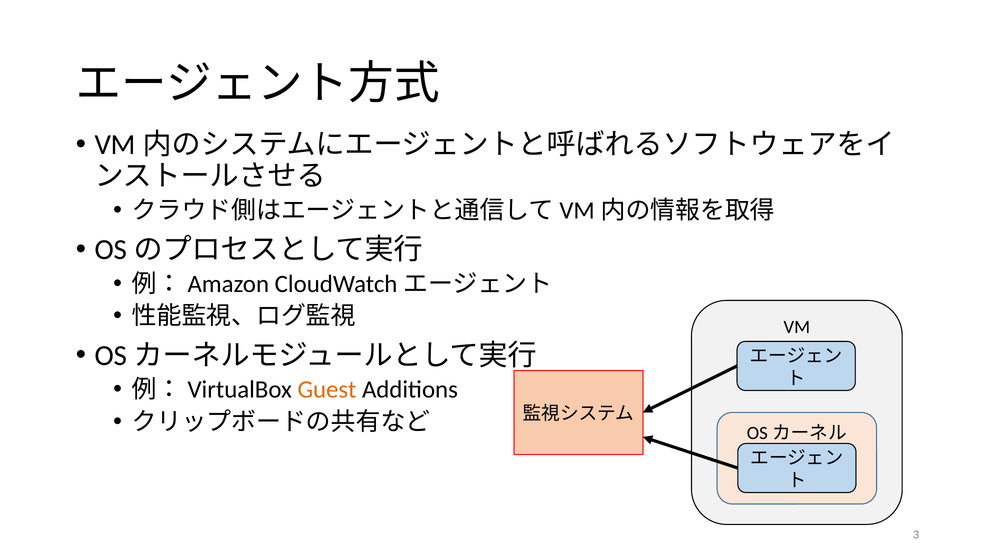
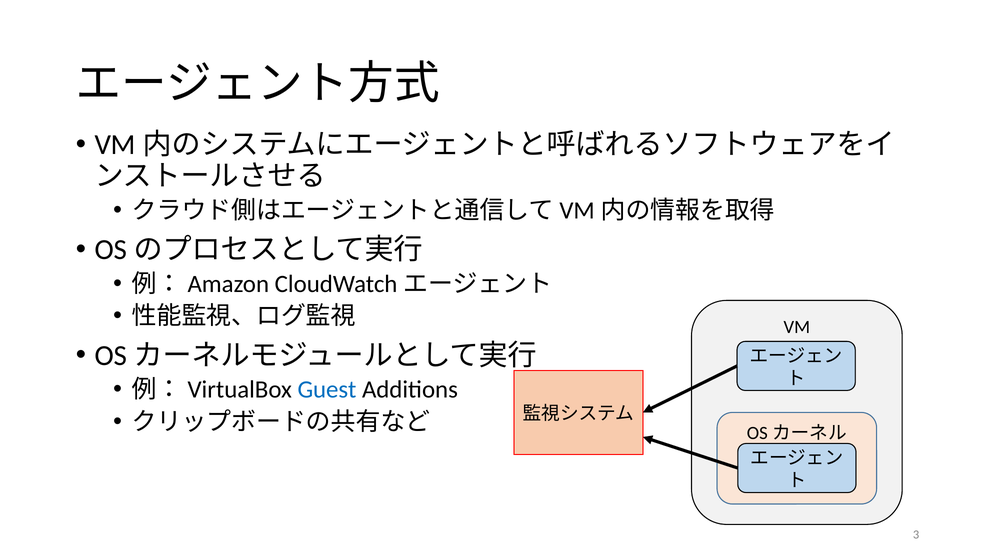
Guest colour: orange -> blue (327, 390)
